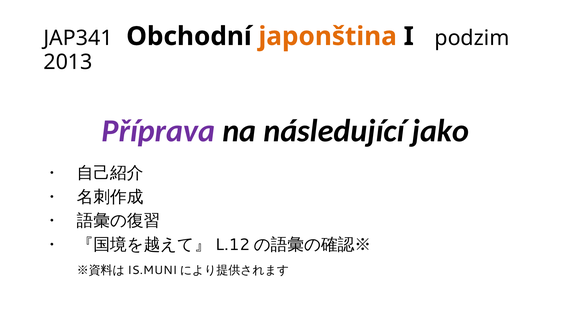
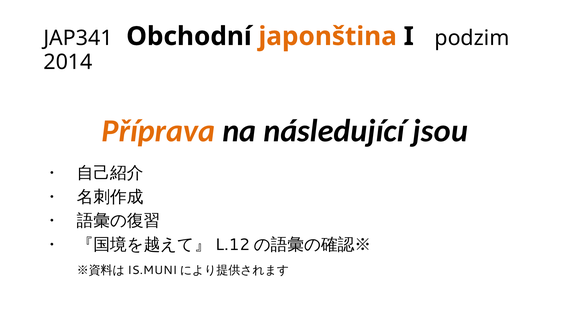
2013: 2013 -> 2014 (68, 62)
Příprava colour: purple -> orange (158, 131)
jako: jako -> jsou (440, 131)
